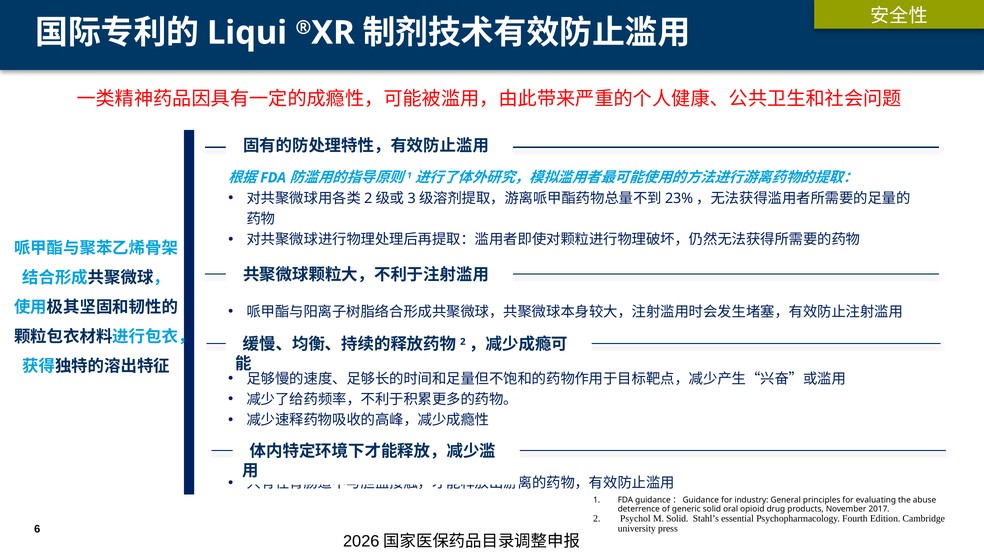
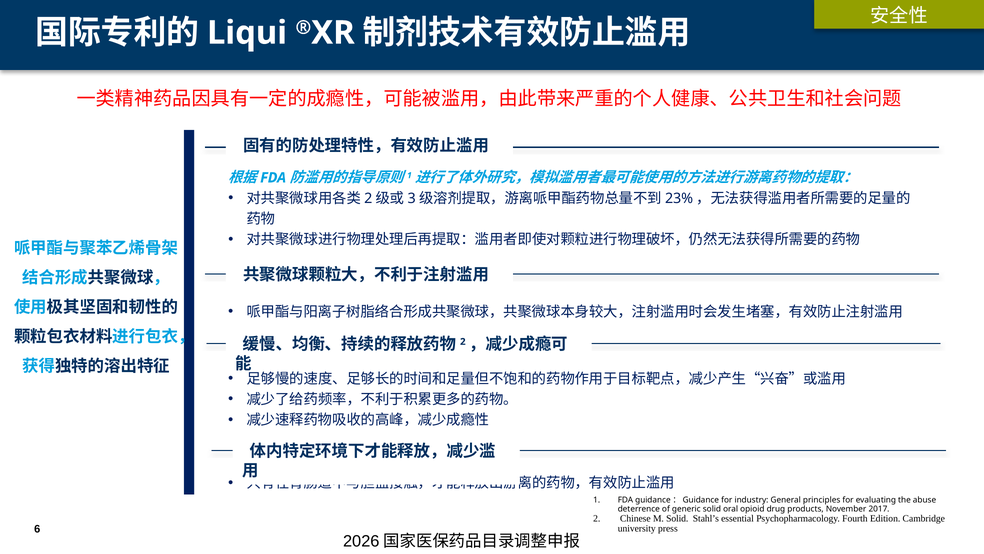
Psychol: Psychol -> Chinese (635, 518)
